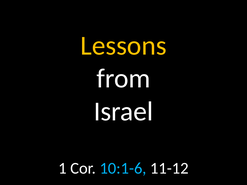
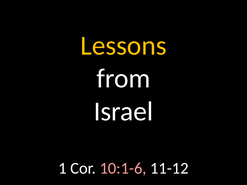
10:1-6 colour: light blue -> pink (123, 169)
